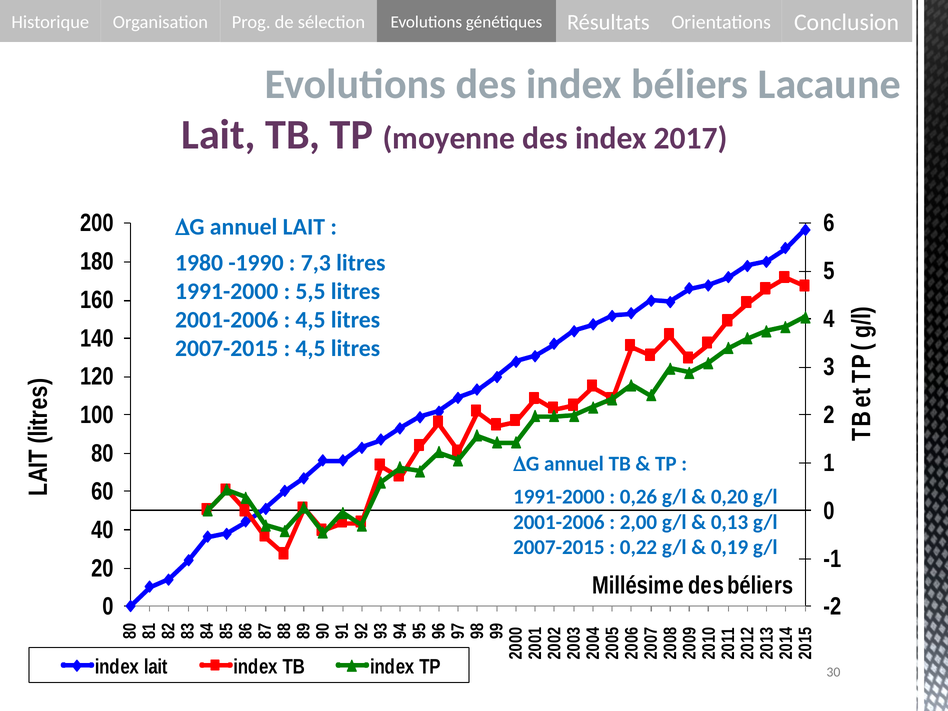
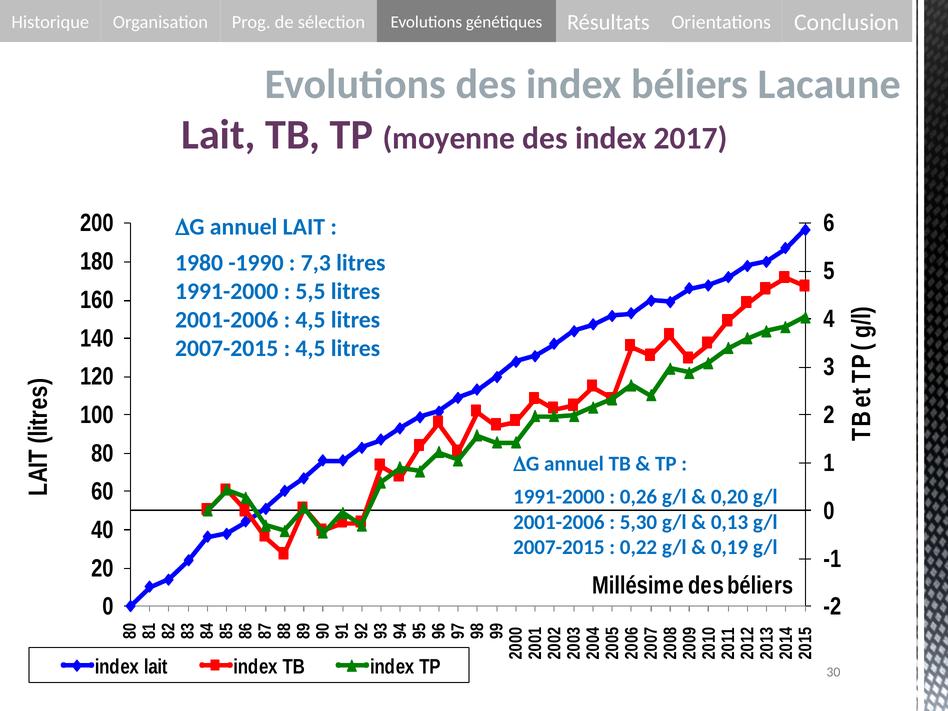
2,00: 2,00 -> 5,30 (638, 522)
